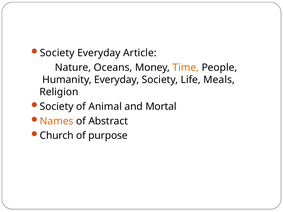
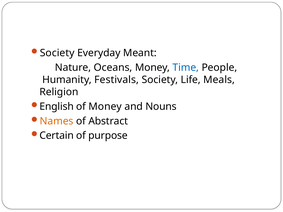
Article: Article -> Meant (140, 53)
Time colour: orange -> blue (186, 68)
Humanity Everyday: Everyday -> Festivals (117, 80)
Society: Society -> English (57, 107)
of Animal: Animal -> Money (105, 107)
Mortal: Mortal -> Nouns (161, 107)
Church: Church -> Certain (57, 136)
